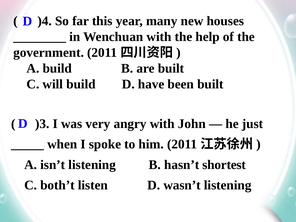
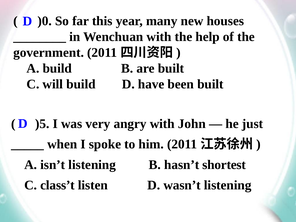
)4: )4 -> )0 (45, 21)
)3: )3 -> )5 (42, 124)
both’t: both’t -> class’t (57, 185)
